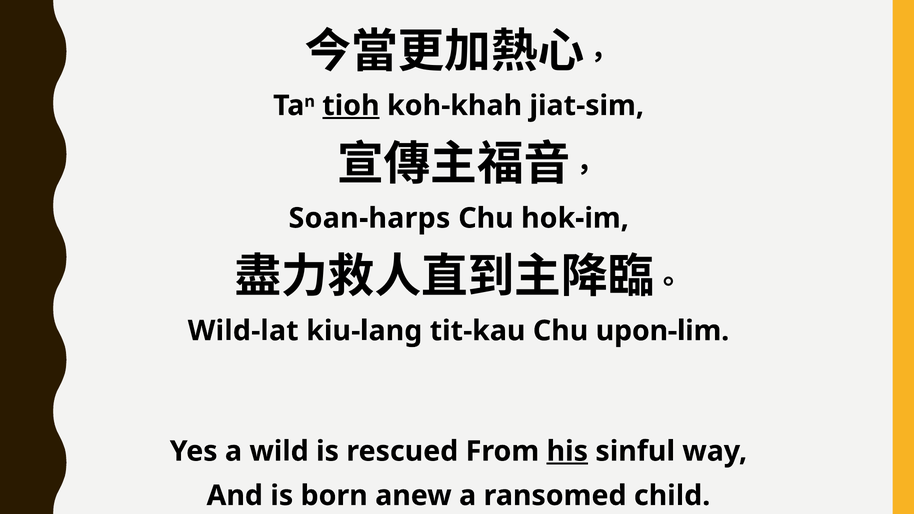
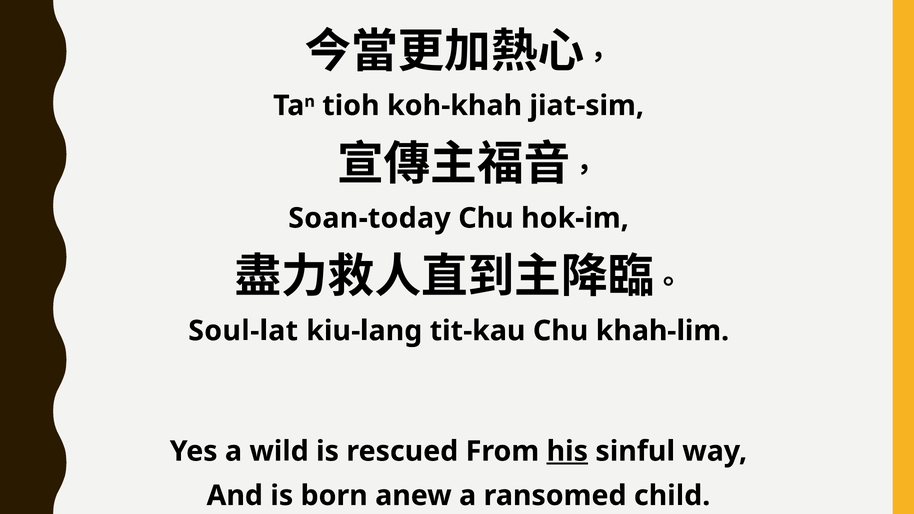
tioh underline: present -> none (351, 106)
Soan-harps: Soan-harps -> Soan-today (369, 218)
Wild-lat: Wild-lat -> Soul-lat (243, 331)
upon-lim: upon-lim -> khah-lim (662, 331)
